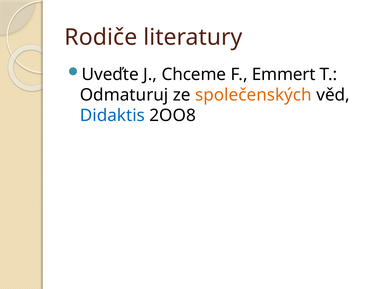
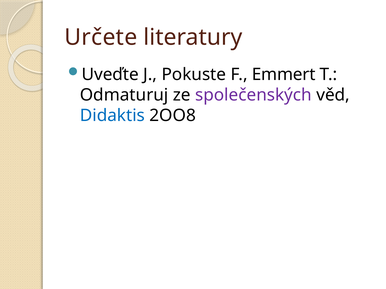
Rodiče: Rodiče -> Určete (101, 37)
Chceme: Chceme -> Pokuste (194, 75)
společenských colour: orange -> purple (253, 95)
